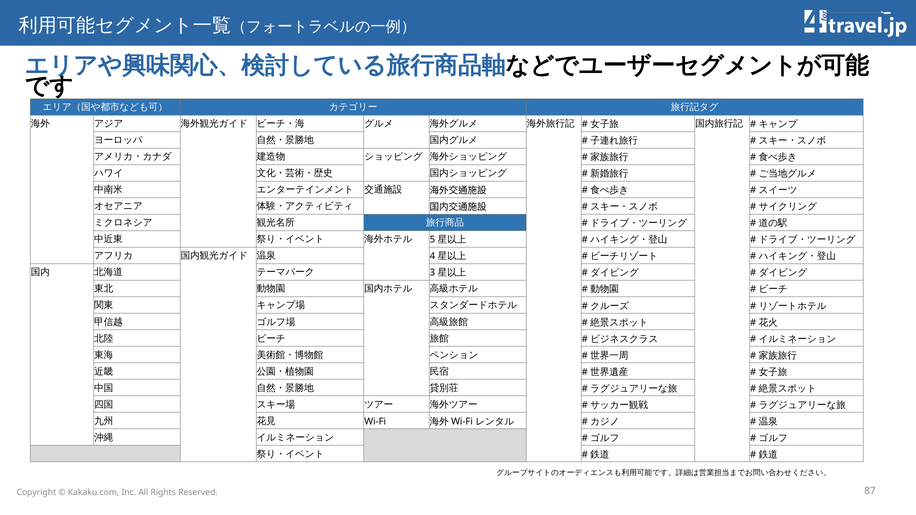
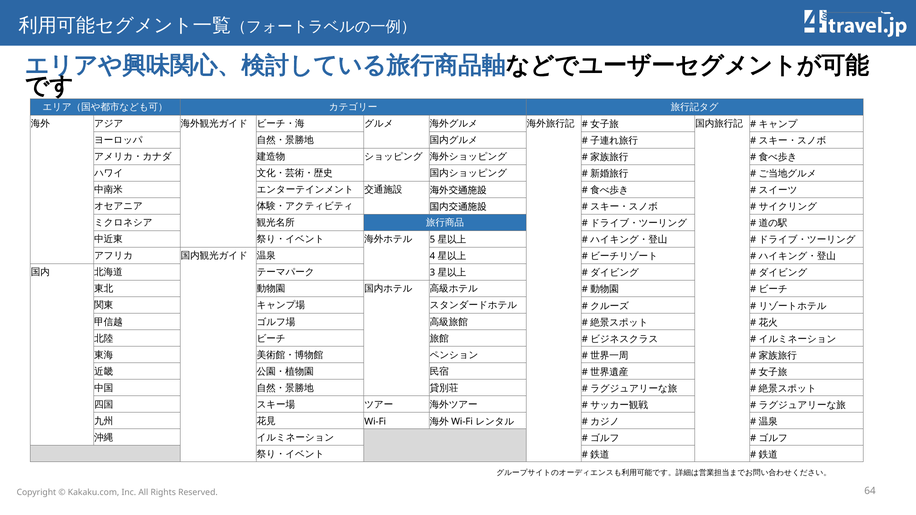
87: 87 -> 64 (870, 491)
